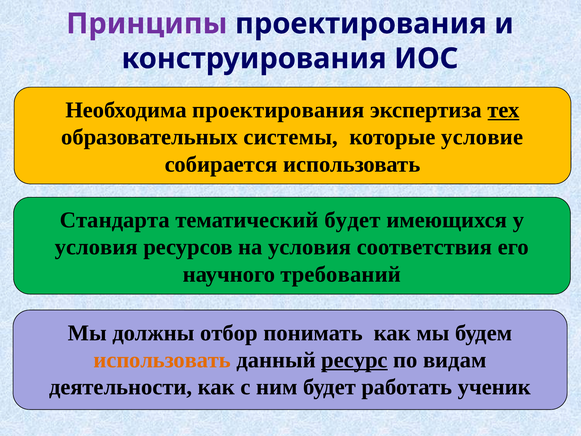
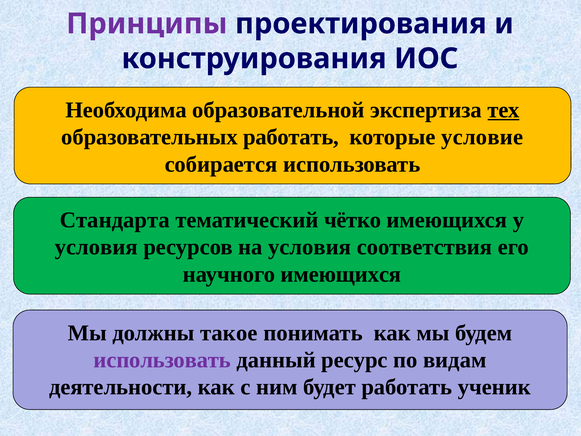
Необходима проектирования: проектирования -> образовательной (278, 110)
образовательных системы: системы -> работать (291, 137)
тематический будет: будет -> чётко (353, 220)
научного требований: требований -> имеющихся (341, 274)
отбор: отбор -> такое (229, 333)
использовать colour: orange -> purple (162, 360)
ресурс underline: present -> none (354, 360)
